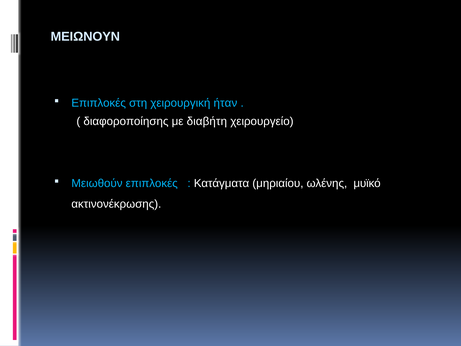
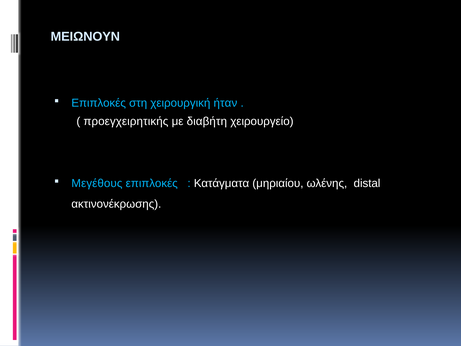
διαφοροποίησης: διαφοροποίησης -> προεγχειρητικής (126, 121)
Μειωθούν: Μειωθούν -> Μεγέθους (97, 183)
μυϊκό: μυϊκό -> distal (367, 183)
